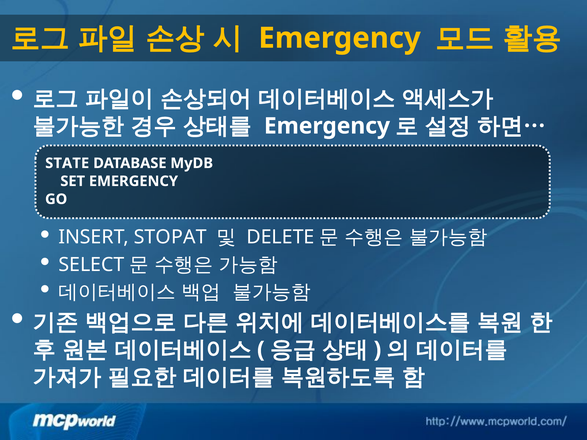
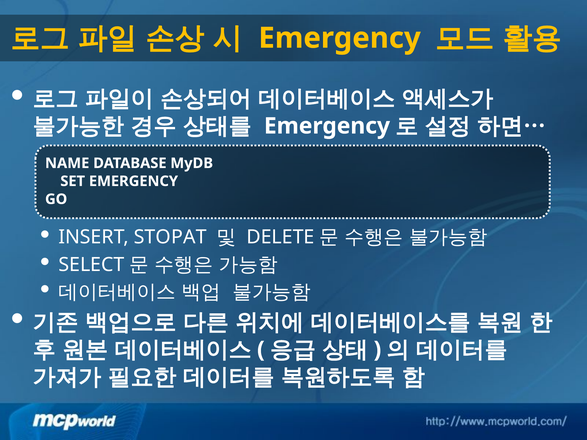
STATE: STATE -> NAME (67, 163)
